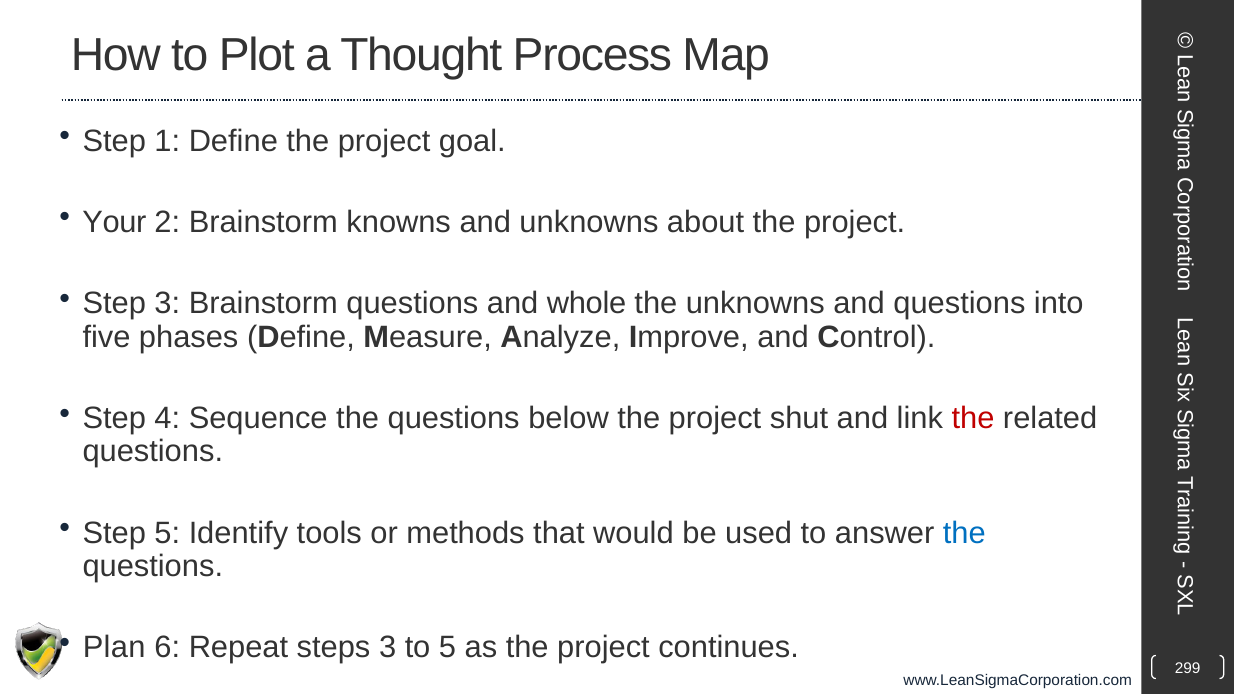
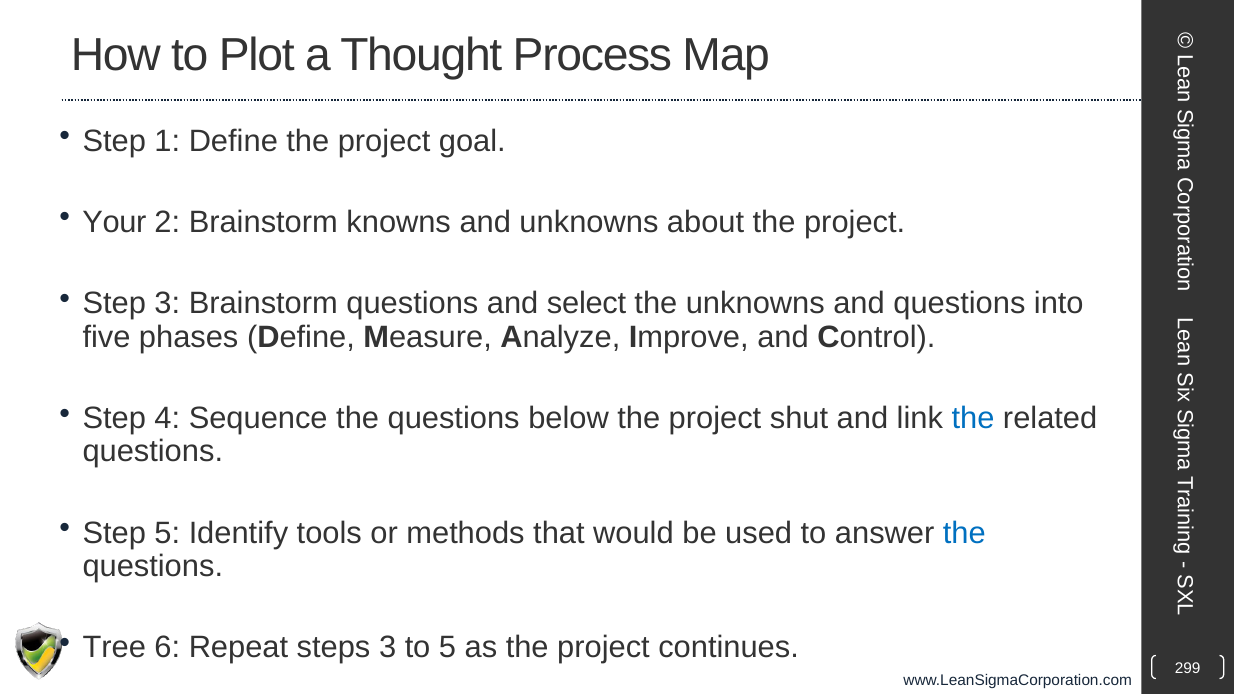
whole: whole -> select (587, 304)
the colour: red -> blue (973, 418)
Plan: Plan -> Tree (114, 648)
